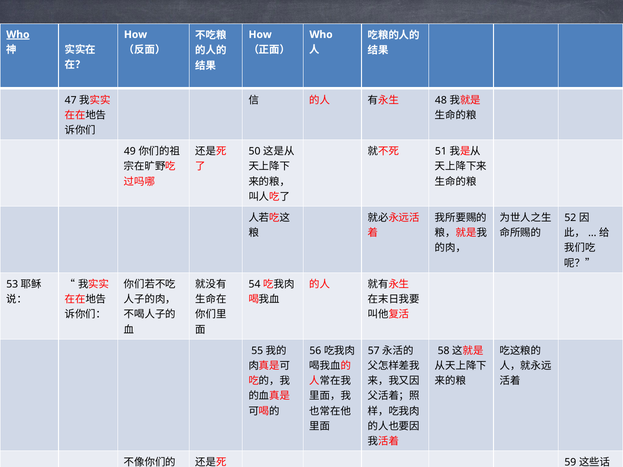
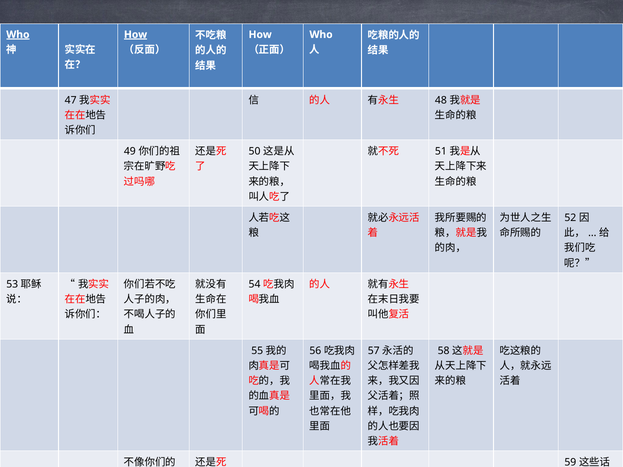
How underline: none -> present (136, 35)
